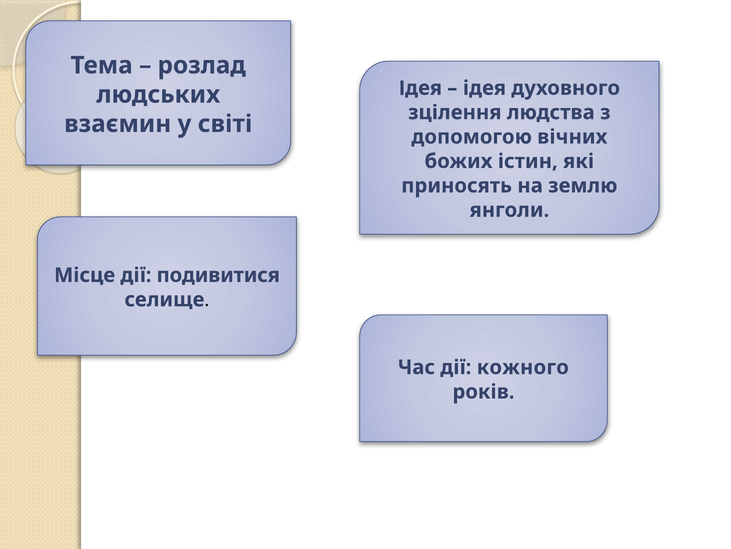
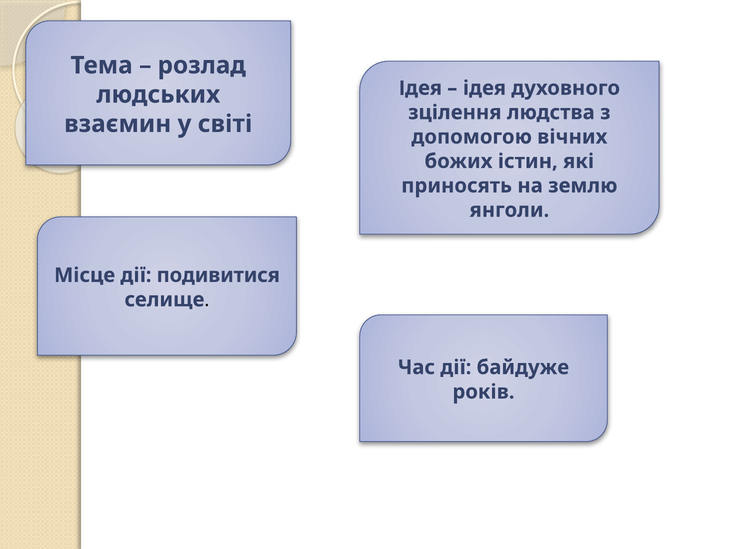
кожного: кожного -> байдуже (523, 367)
